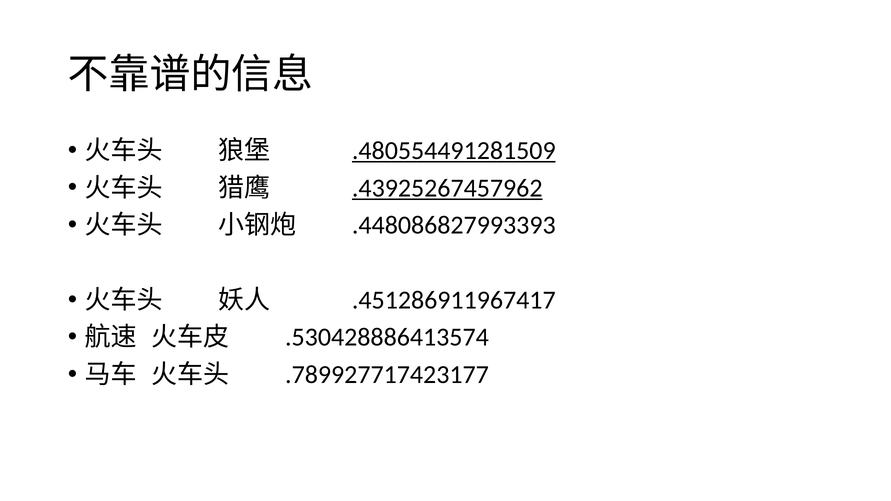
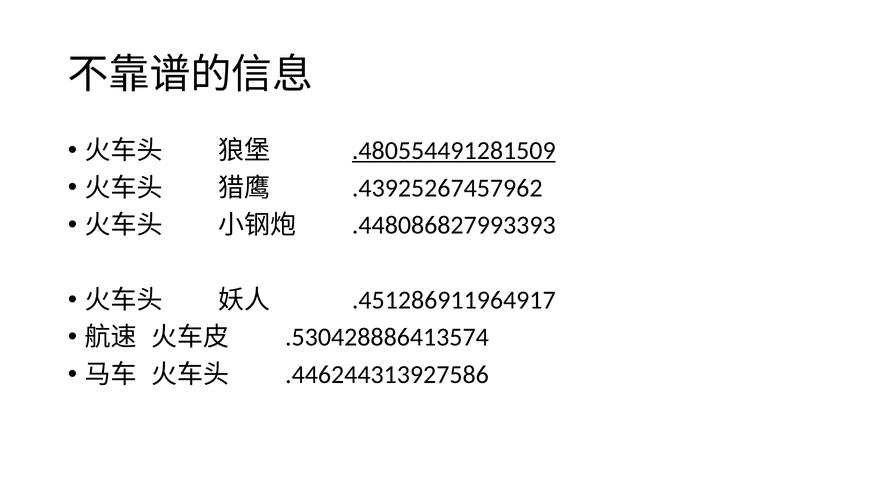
.43925267457962 underline: present -> none (447, 188)
.451286911967417: .451286911967417 -> .451286911964917 (454, 300)
.789927717423177: .789927717423177 -> .446244313927586 (387, 375)
